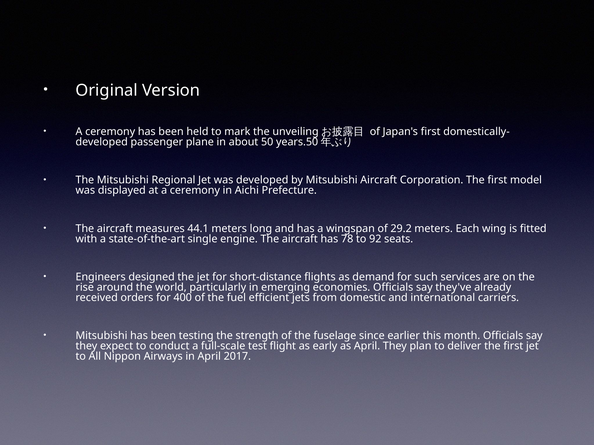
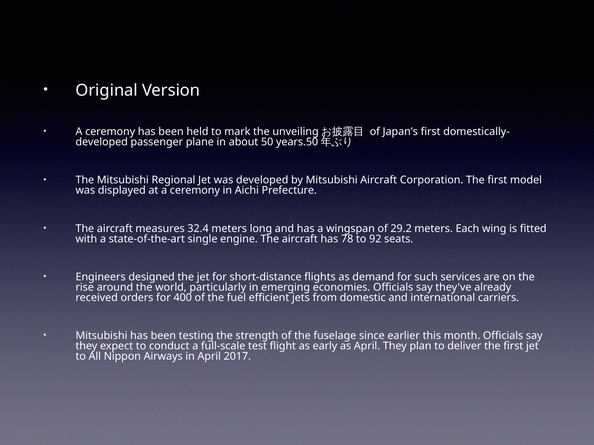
44.1: 44.1 -> 32.4 (198, 229)
